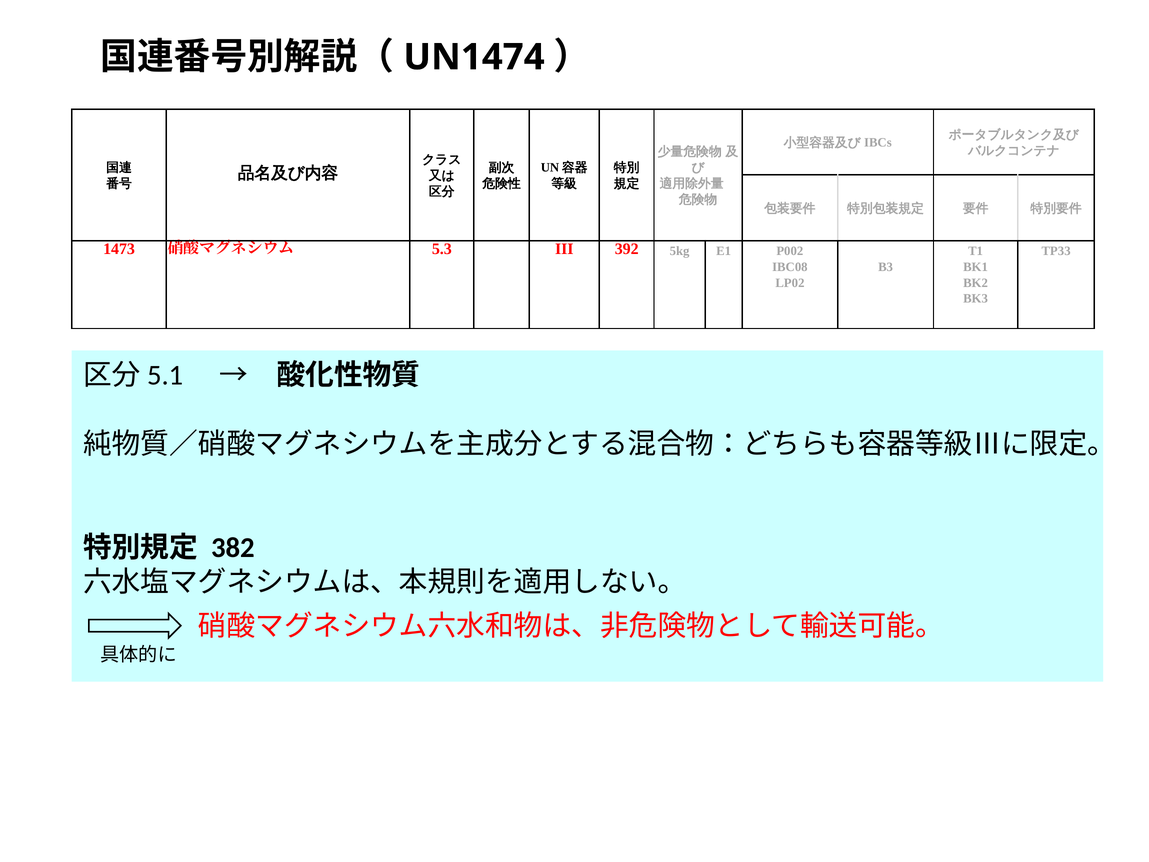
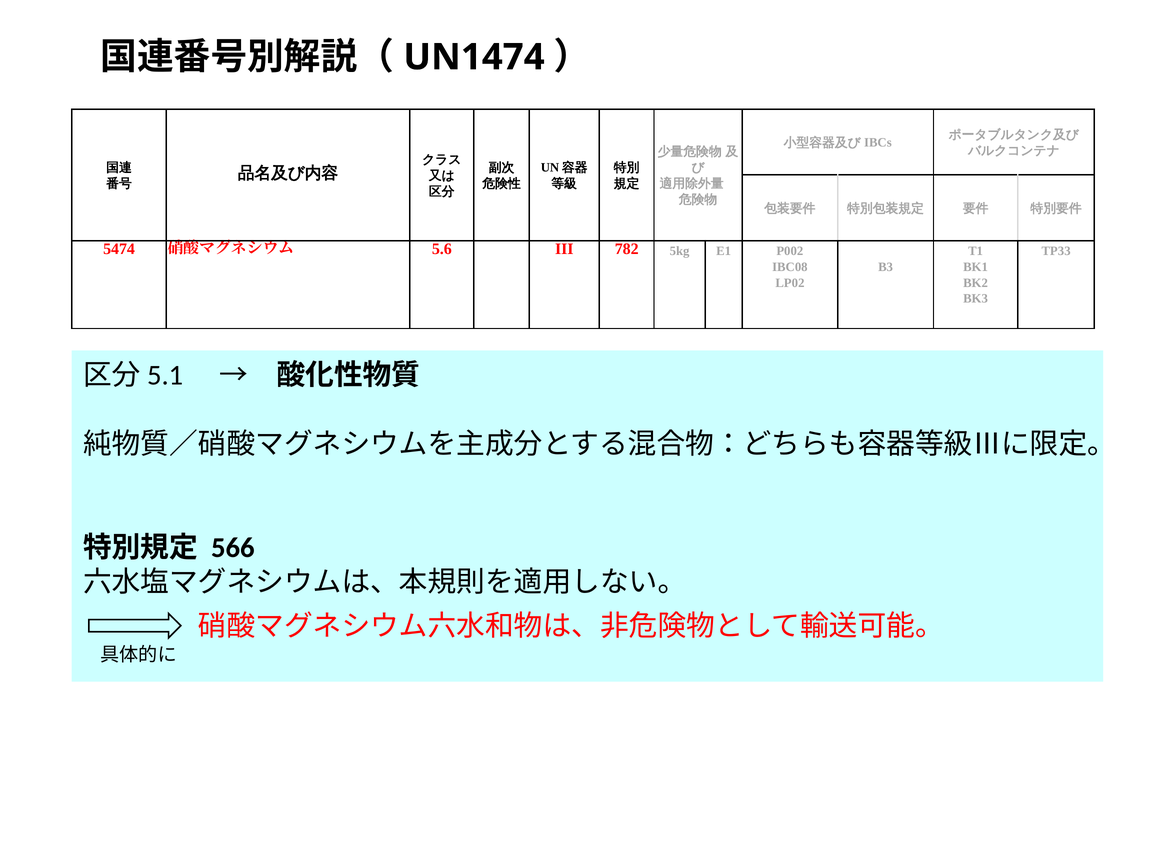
1473: 1473 -> 5474 (119, 249)
5.3: 5.3 -> 5.6 (442, 249)
392: 392 -> 782 (627, 249)
382: 382 -> 566 (233, 548)
